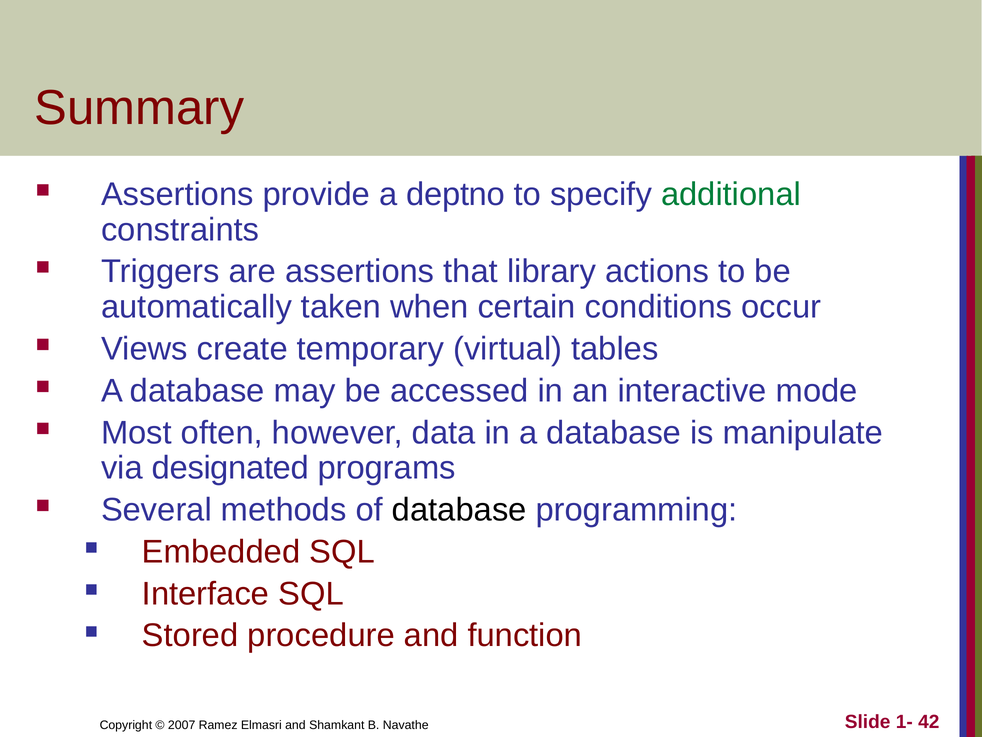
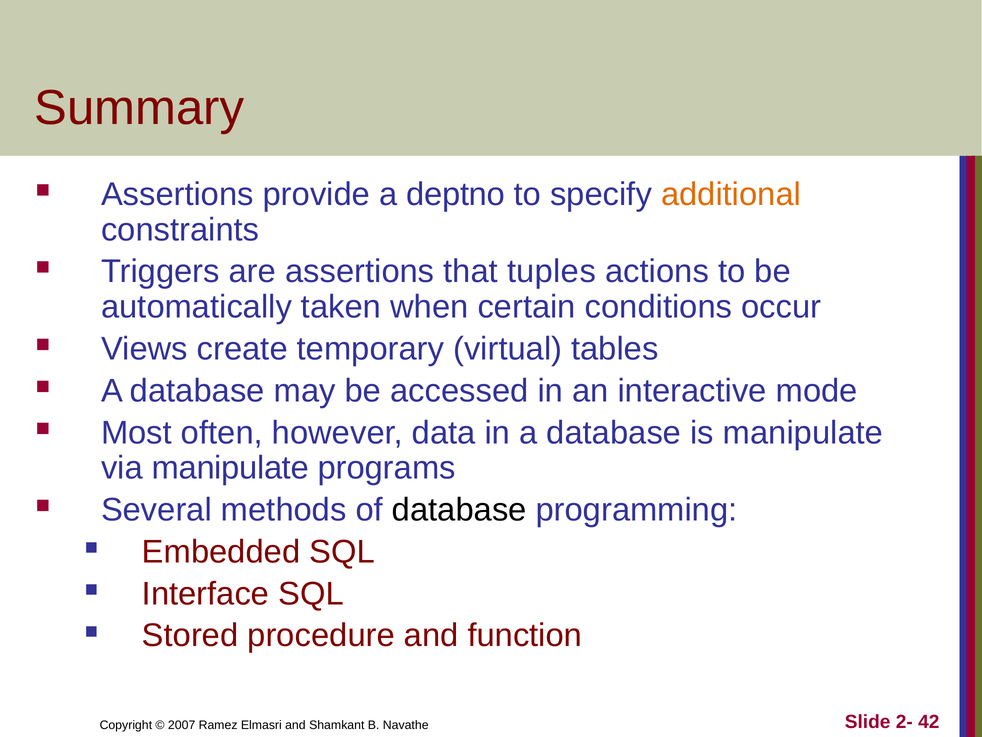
additional colour: green -> orange (731, 194)
library: library -> tuples (551, 271)
via designated: designated -> manipulate (230, 468)
1-: 1- -> 2- (904, 721)
